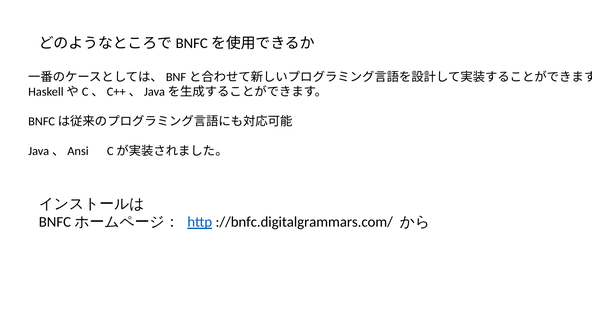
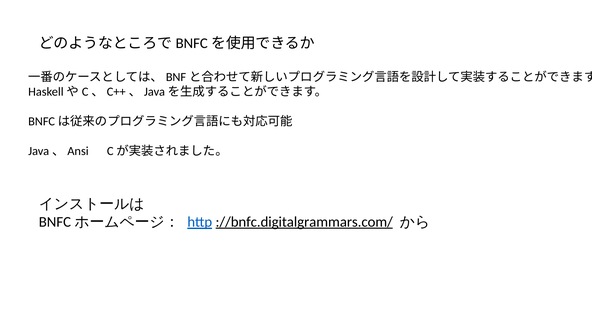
://bnfc.digitalgrammars.com/ underline: none -> present (304, 222)
